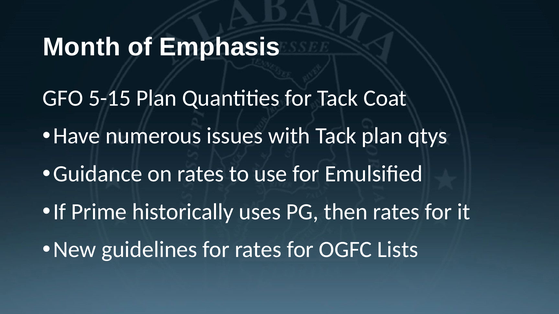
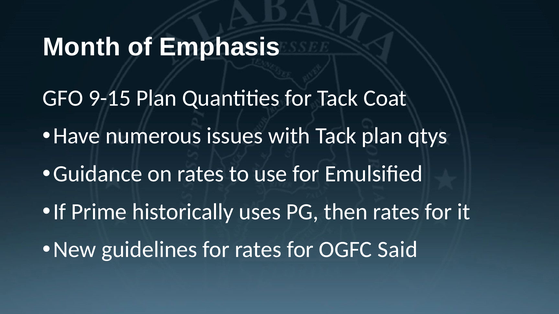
5-15: 5-15 -> 9-15 (110, 98)
Lists: Lists -> Said (398, 250)
